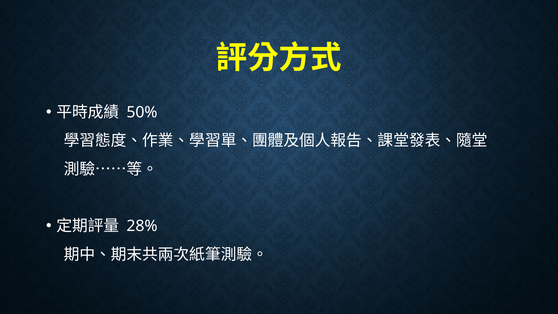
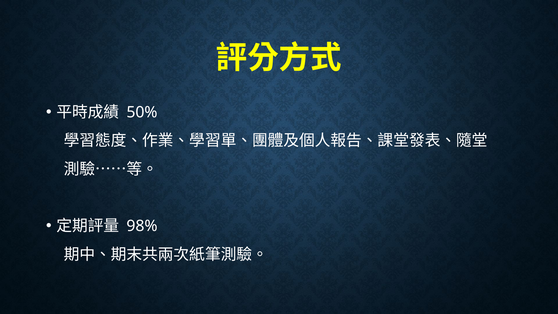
28%: 28% -> 98% (142, 226)
